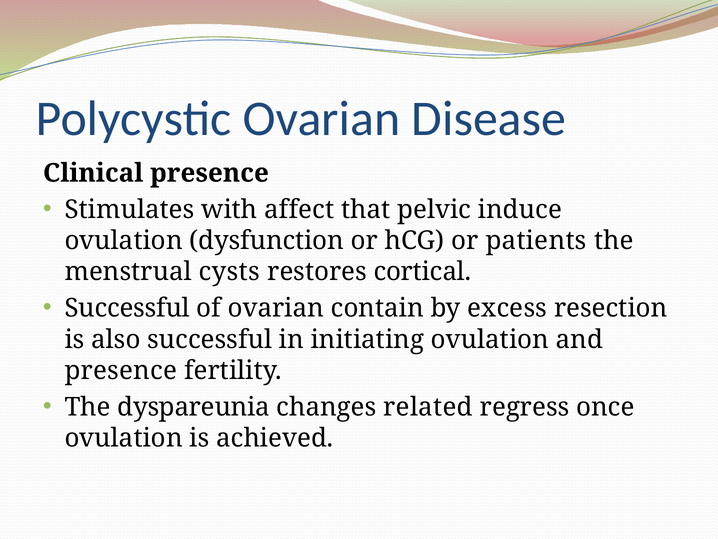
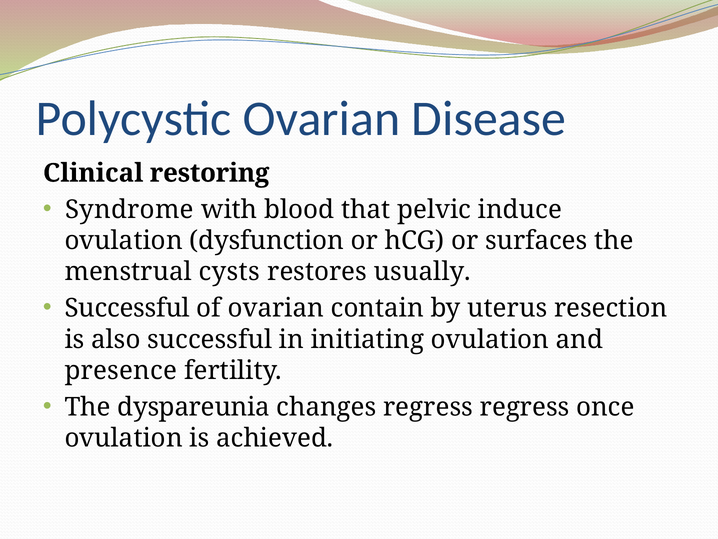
Clinical presence: presence -> restoring (210, 173)
Stimulates: Stimulates -> Syndrome (129, 209)
affect: affect -> blood (299, 209)
patients: patients -> surfaces (536, 240)
cortical: cortical -> usually (422, 272)
excess: excess -> uterus (507, 308)
changes related: related -> regress (428, 407)
